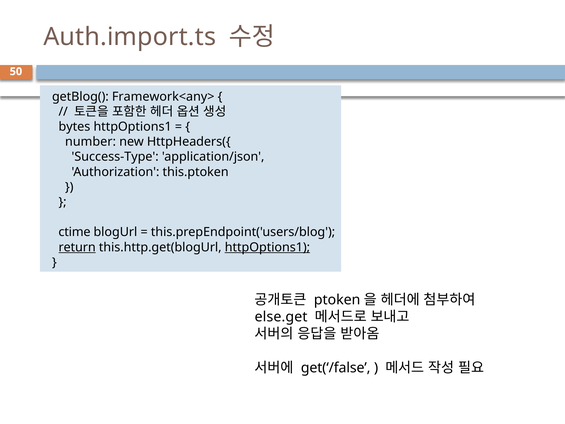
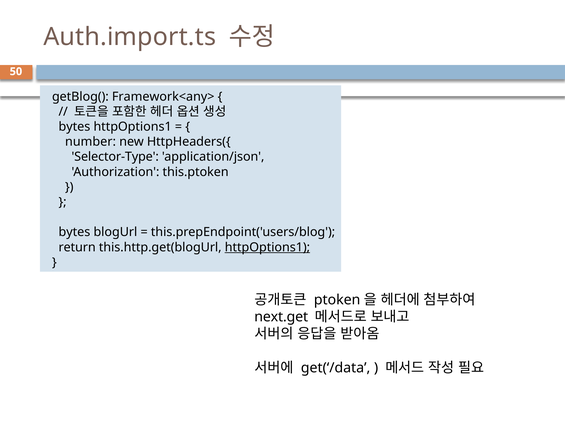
Success-Type: Success-Type -> Selector-Type (115, 157)
ctime: ctime -> bytes (74, 232)
return underline: present -> none (77, 247)
else.get: else.get -> next.get (281, 317)
get(‘/false: get(‘/false -> get(‘/data (336, 368)
